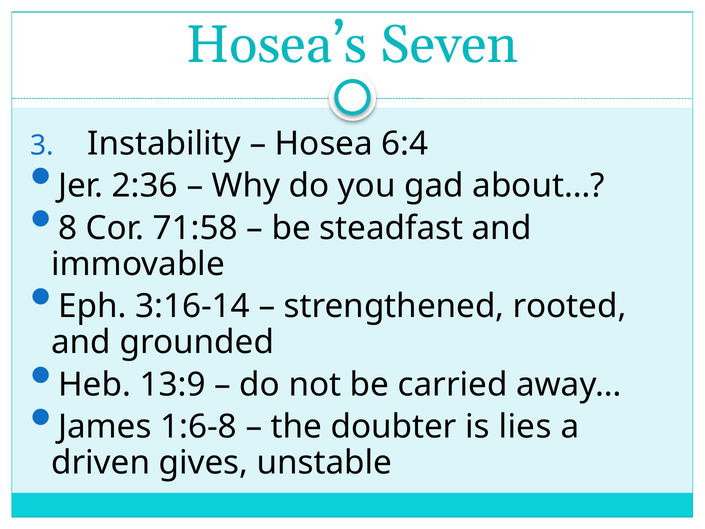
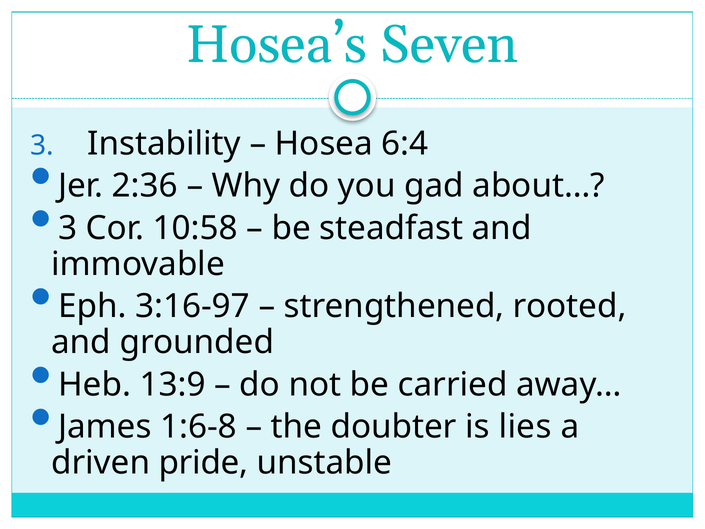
8: 8 -> 3 (68, 228)
71:58: 71:58 -> 10:58 (195, 228)
3:16-14: 3:16-14 -> 3:16-97 (193, 306)
gives: gives -> pride (204, 463)
